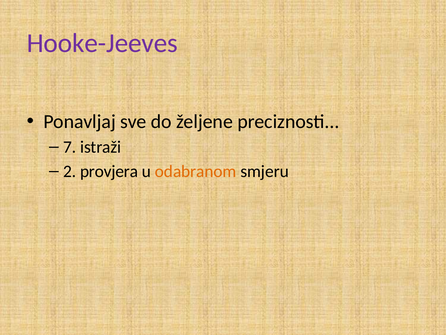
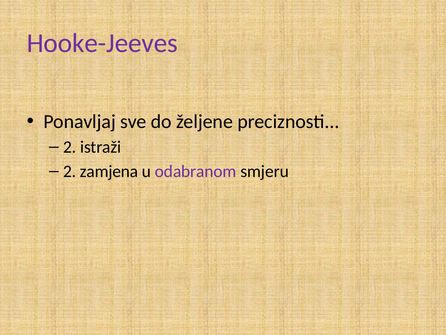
7: 7 -> 2 (70, 147)
provjera: provjera -> zamjena (109, 171)
odabranom colour: orange -> purple (196, 171)
